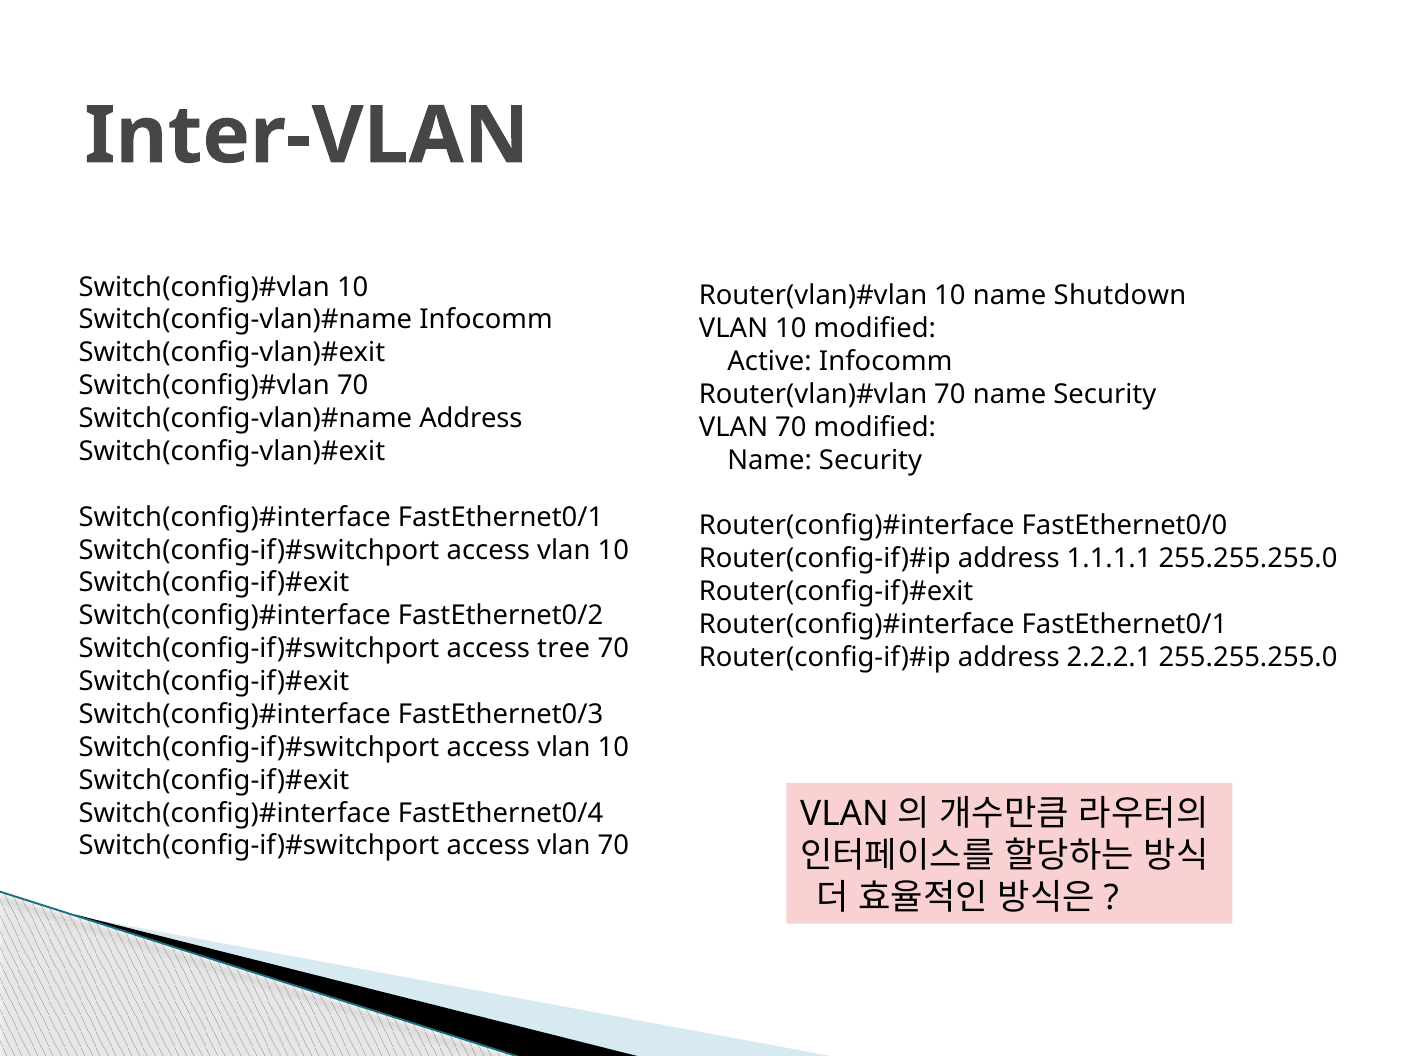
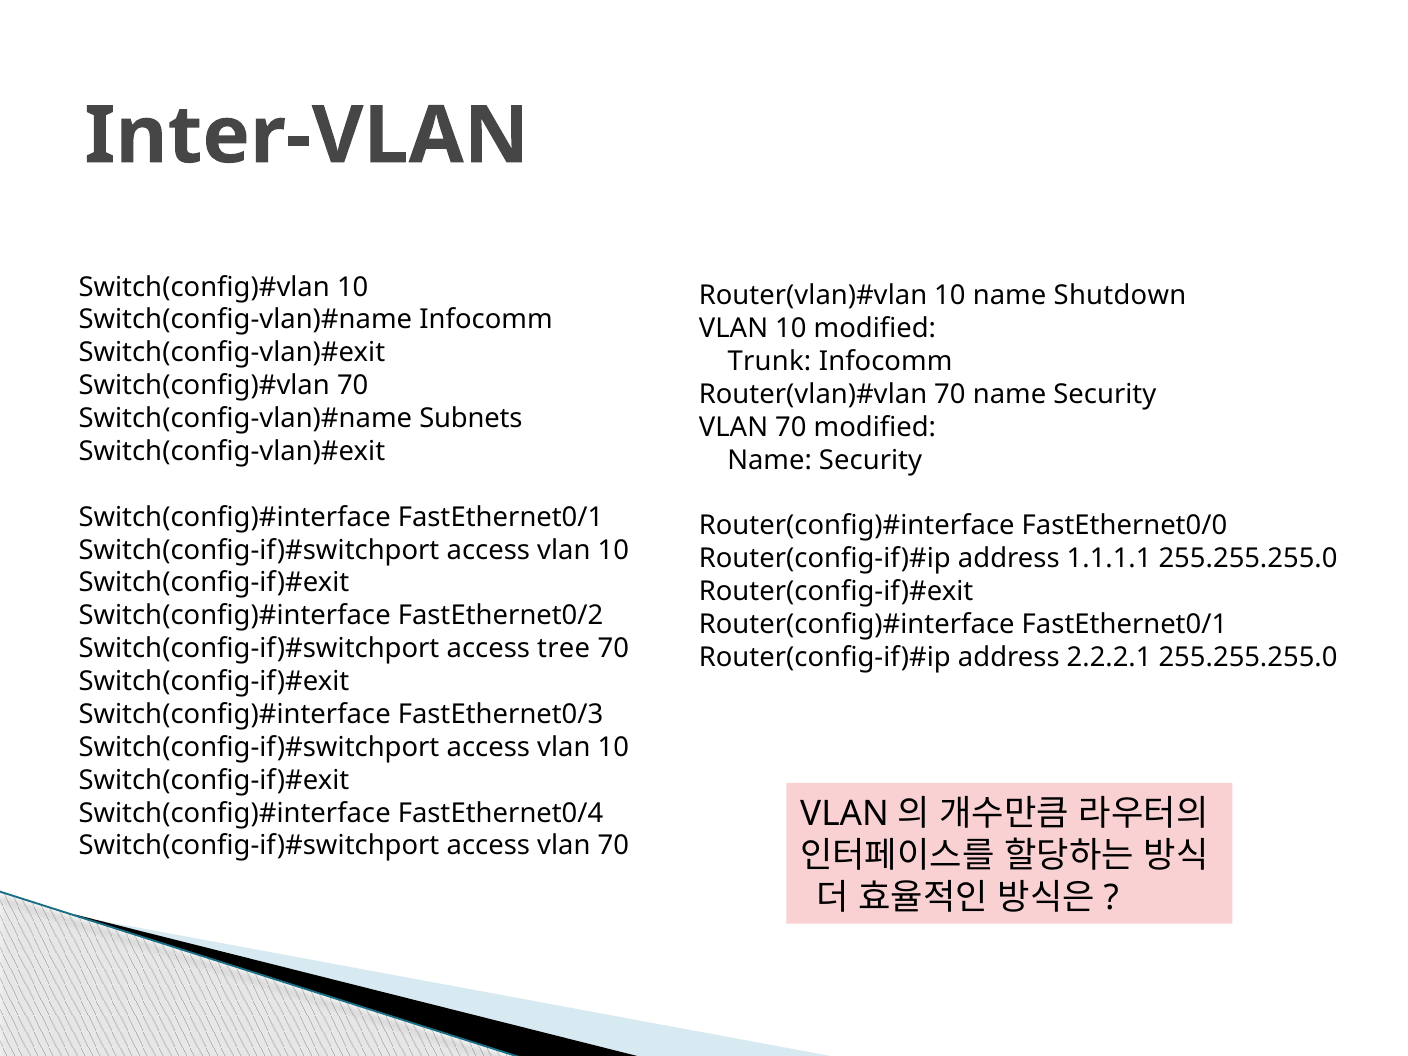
Active: Active -> Trunk (769, 362)
Address: Address -> Subnets (471, 419)
